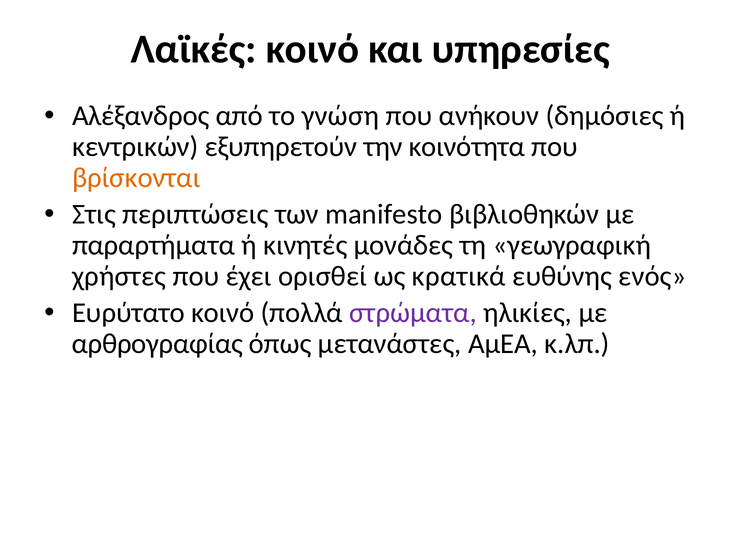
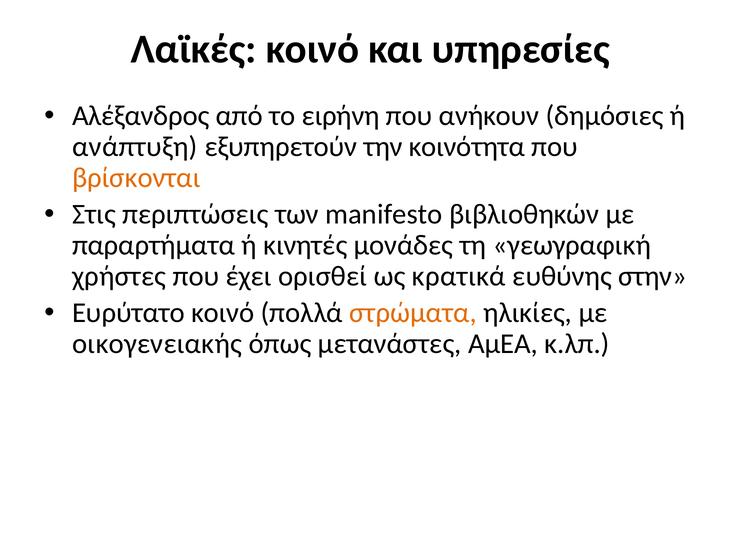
γνώση: γνώση -> ειρήνη (341, 116)
κεντρικών: κεντρικών -> ανάπτυξη (135, 147)
ενός: ενός -> στην (653, 276)
στρώματα colour: purple -> orange (413, 313)
αρθρογραφίας: αρθρογραφίας -> οικογενειακής (157, 344)
